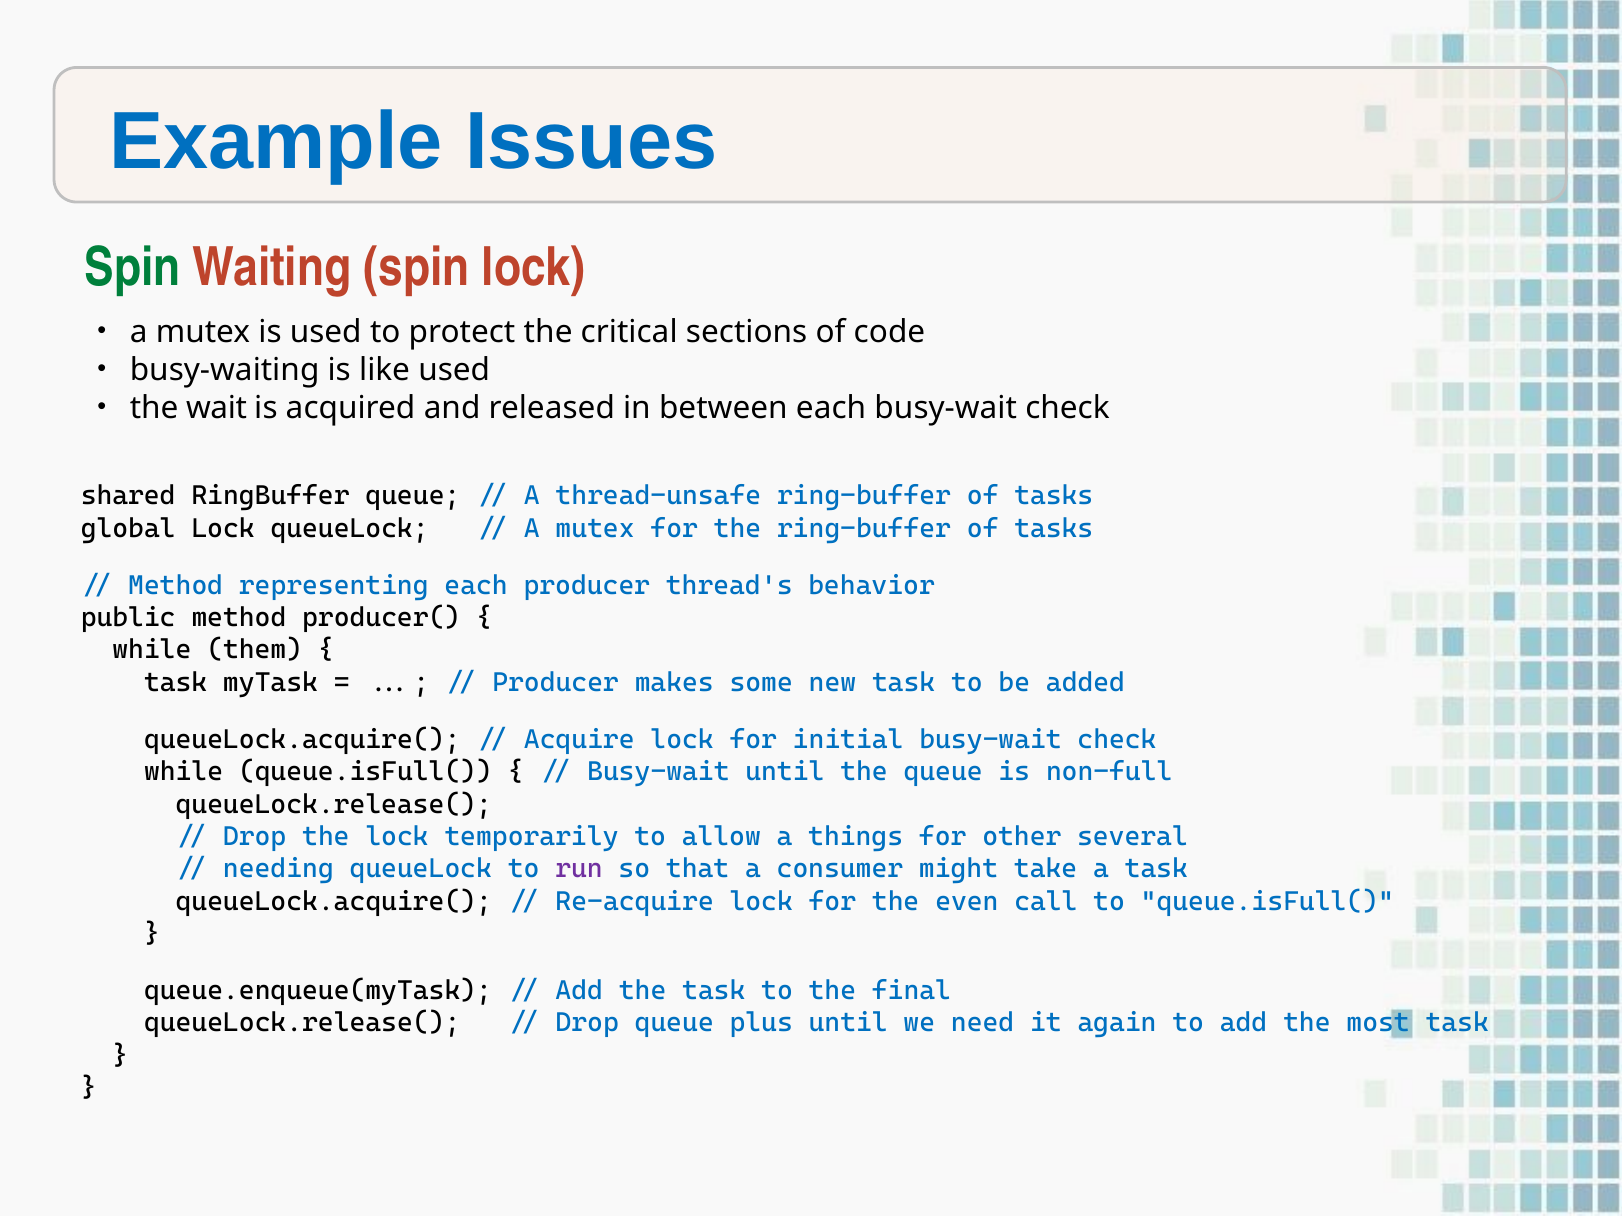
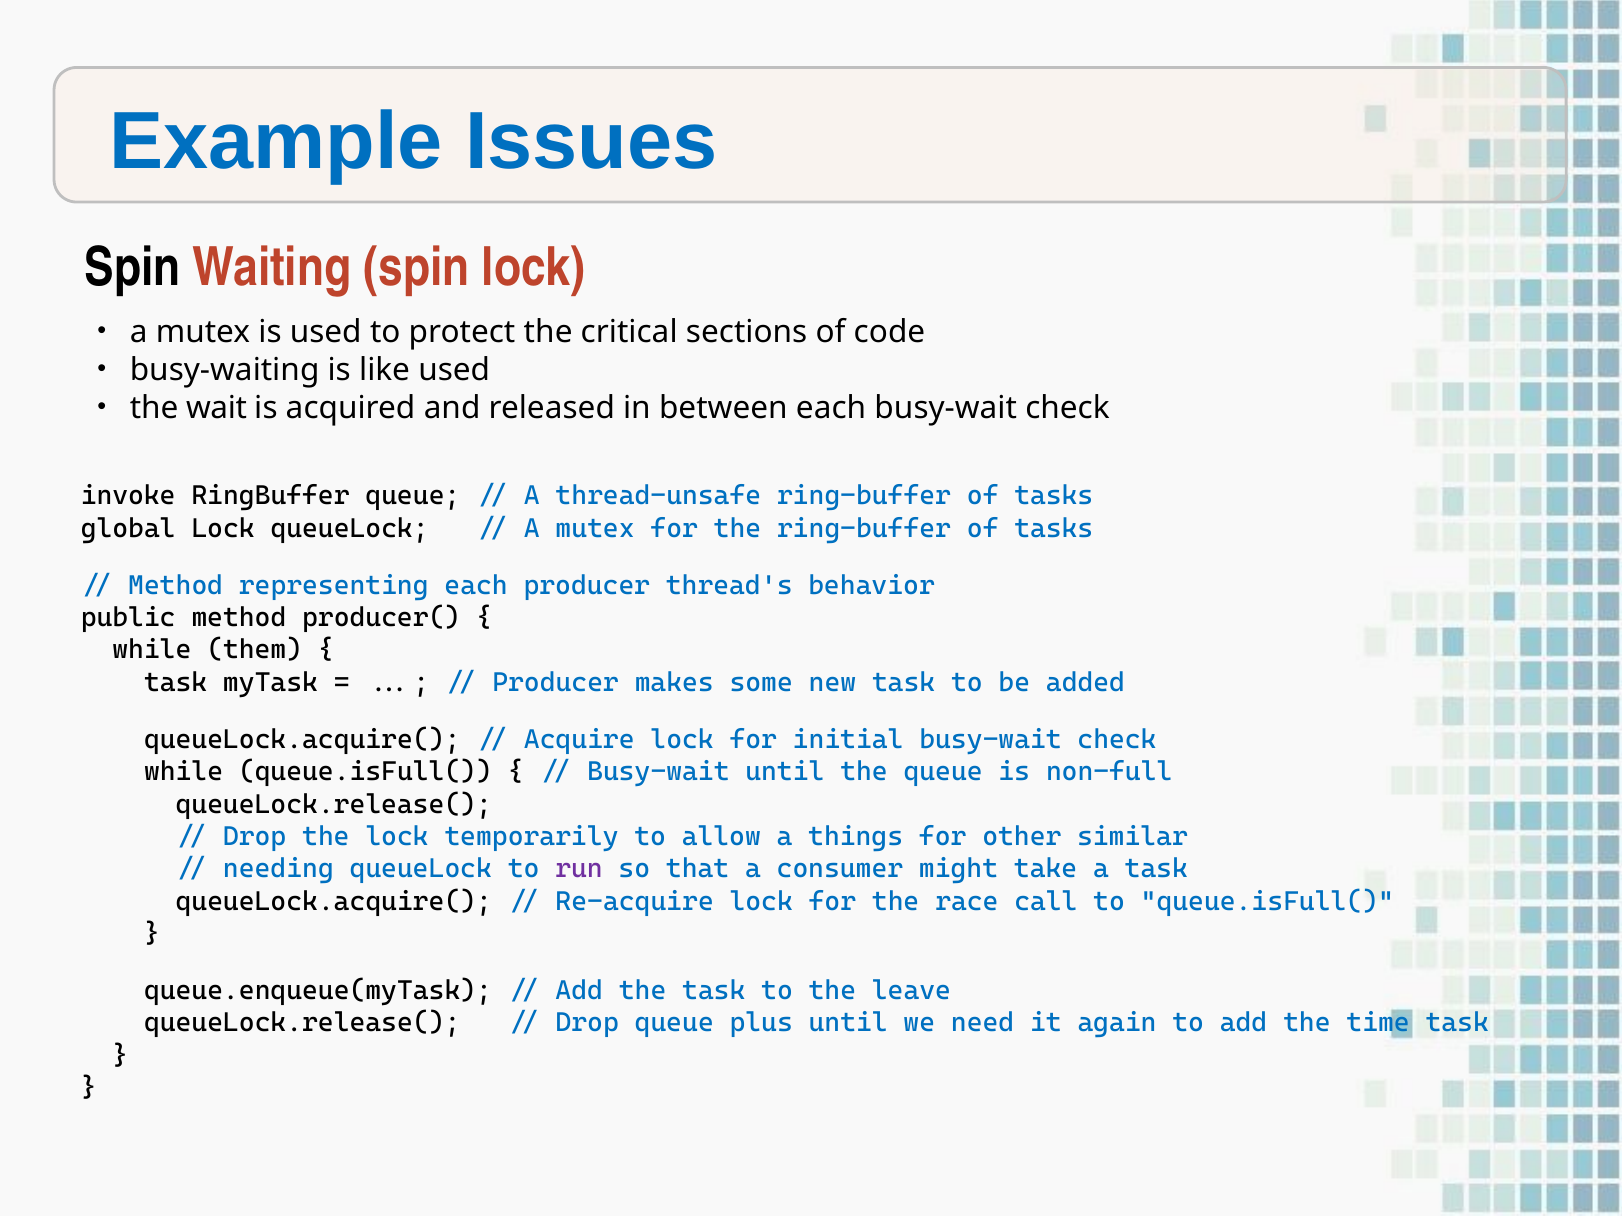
Spin colour: green -> black (133, 268)
shared: shared -> invoke (128, 496)
several: several -> similar (1132, 837)
even: even -> race (967, 902)
final: final -> leave (911, 991)
most: most -> time (1378, 1023)
